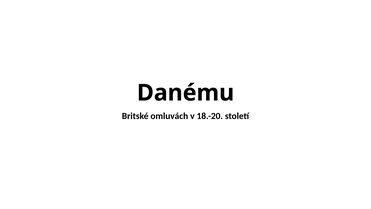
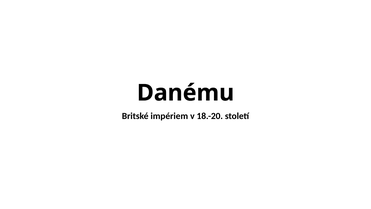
omluvách: omluvách -> impériem (169, 116)
